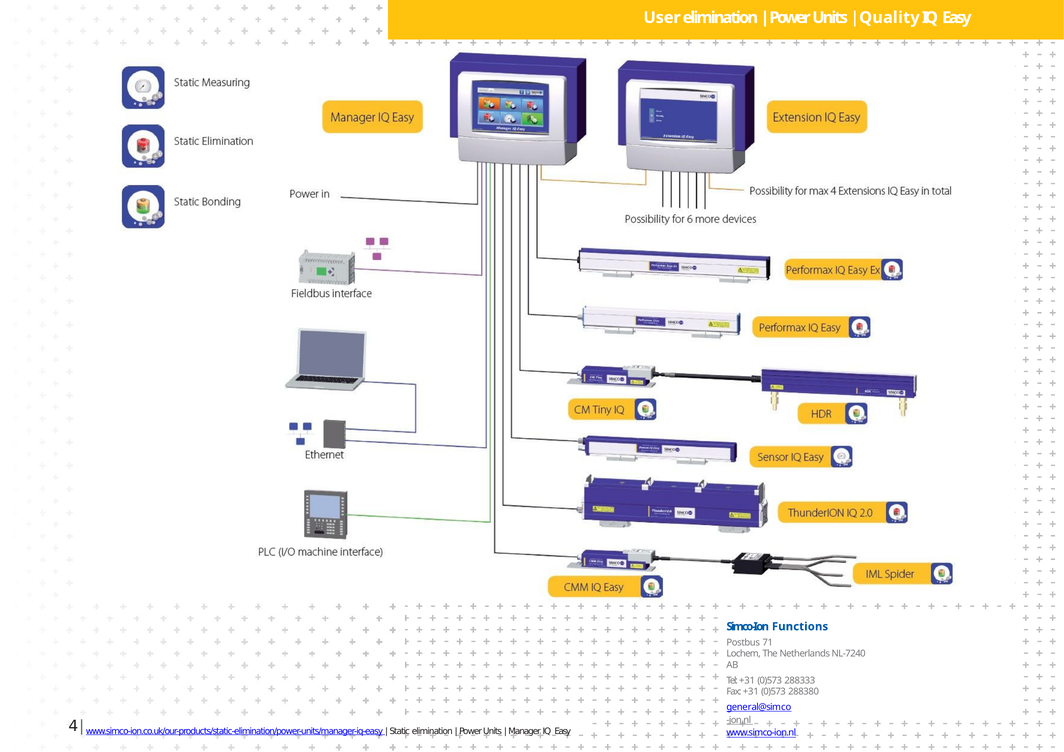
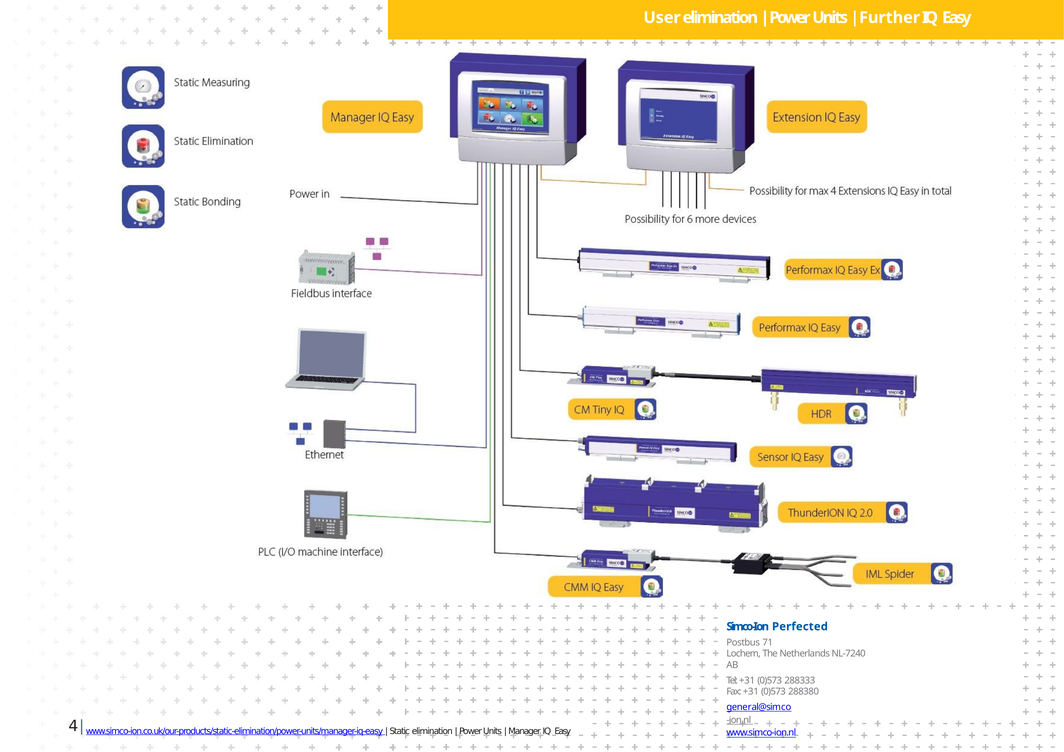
Quality: Quality -> Further (890, 18)
Functions: Functions -> Perfected (800, 627)
